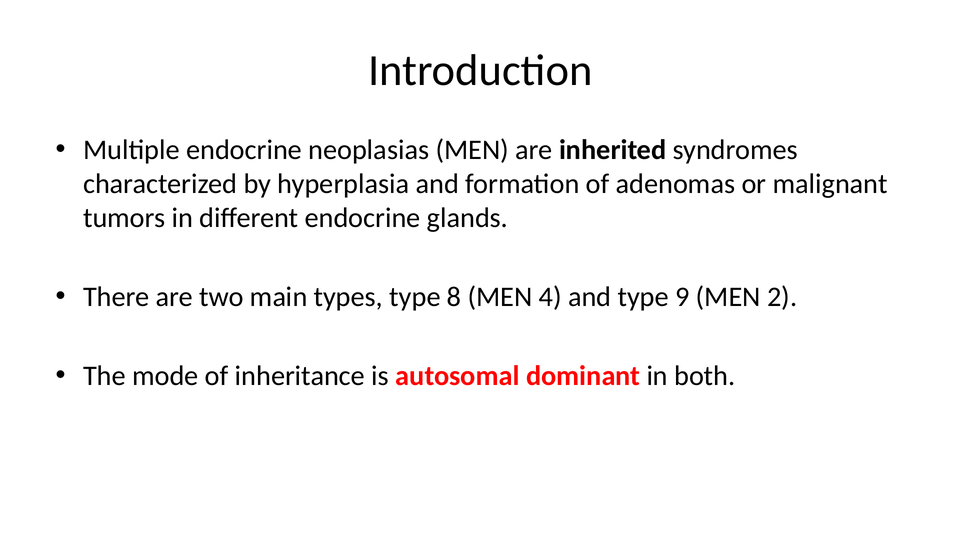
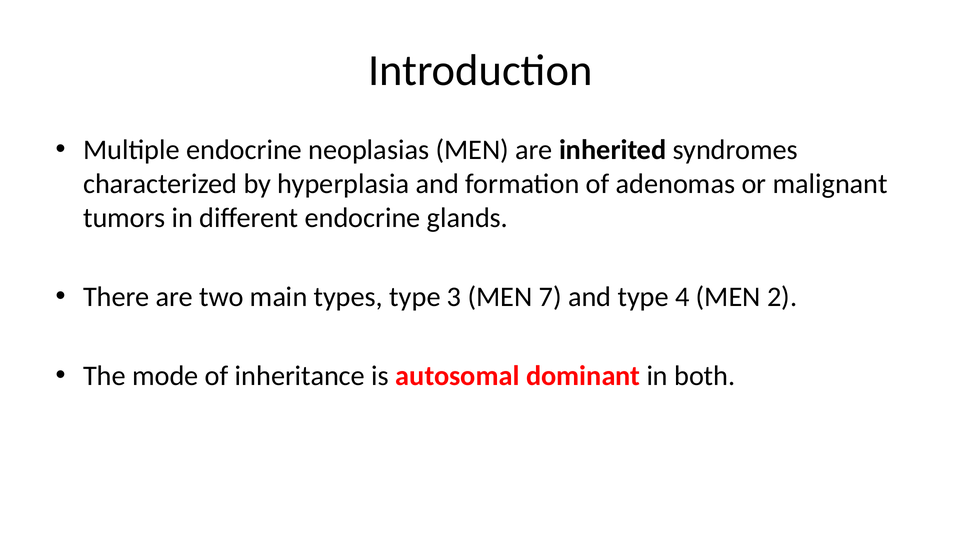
8: 8 -> 3 (454, 297)
4: 4 -> 7 (550, 297)
9: 9 -> 4 (682, 297)
